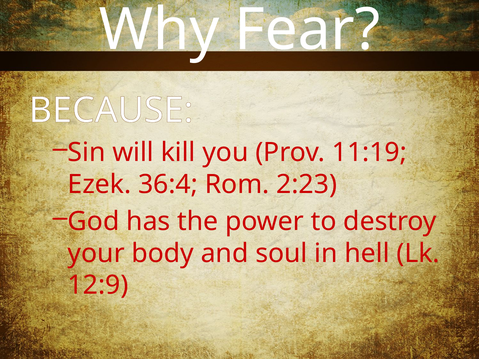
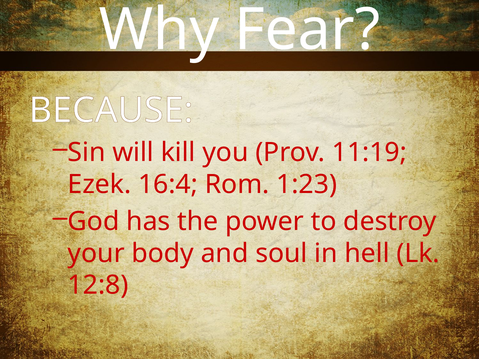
36:4: 36:4 -> 16:4 (168, 184)
2:23: 2:23 -> 1:23 (307, 184)
12:9: 12:9 -> 12:8 (98, 285)
